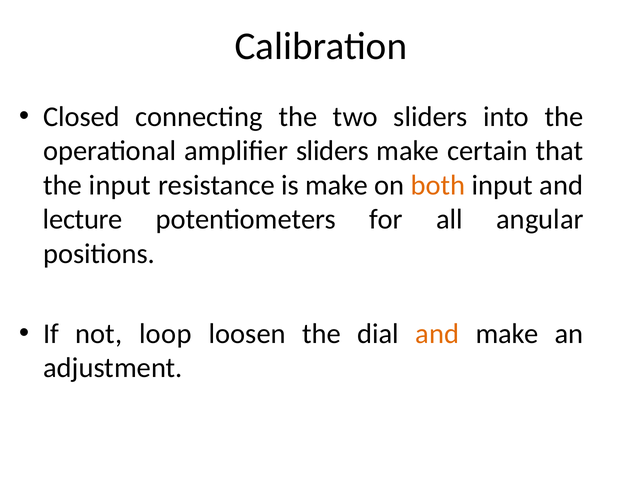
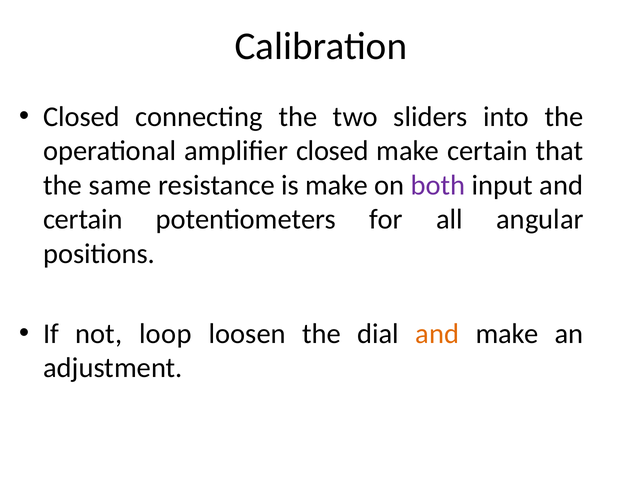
amplifier sliders: sliders -> closed (332, 151)
the input: input -> same (120, 185)
both colour: orange -> purple (438, 185)
lecture: lecture -> certain (83, 219)
